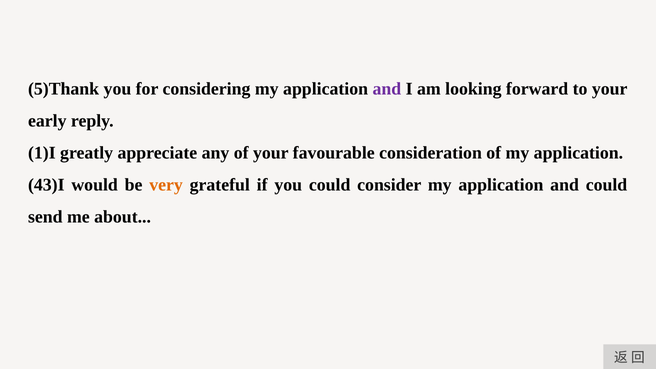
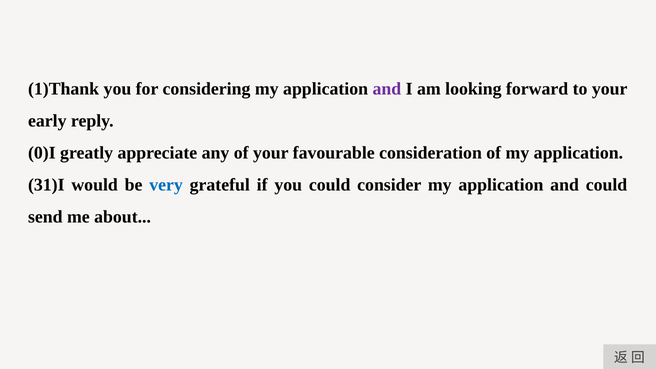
5)Thank: 5)Thank -> 1)Thank (64, 89)
1)I: 1)I -> 0)I (42, 153)
43)I: 43)I -> 31)I (46, 185)
very colour: orange -> blue (166, 185)
